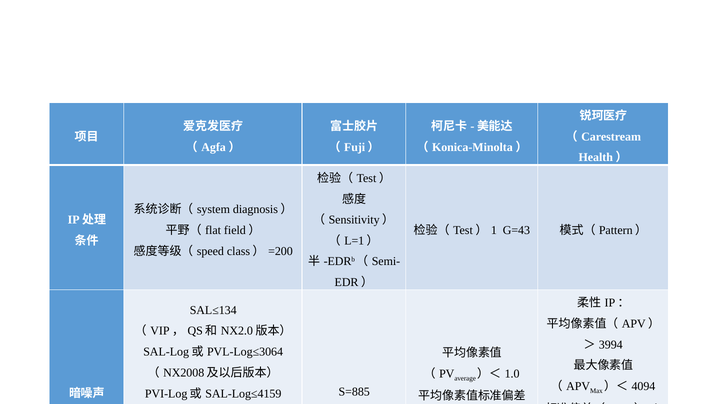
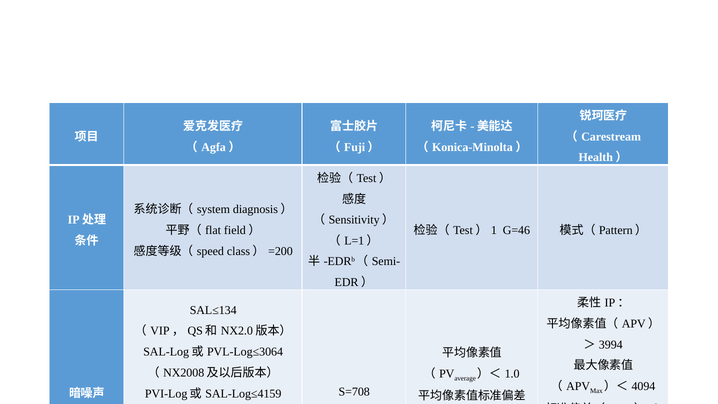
G=43: G=43 -> G=46 (516, 230)
S=885: S=885 -> S=708 (354, 392)
